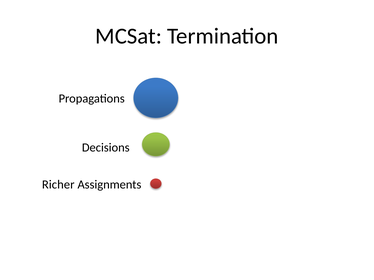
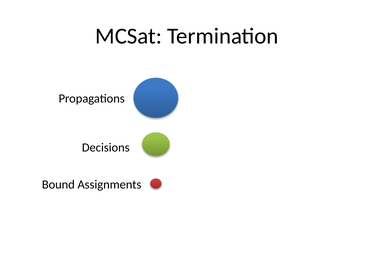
Richer: Richer -> Bound (58, 185)
